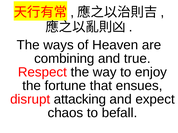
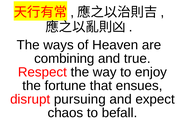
attacking: attacking -> pursuing (80, 100)
